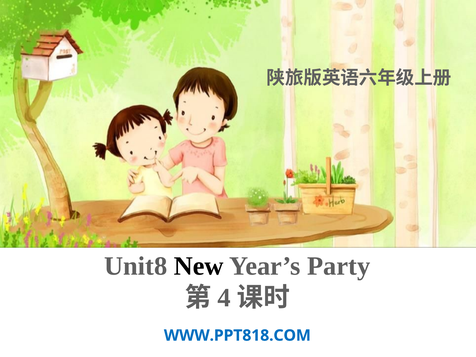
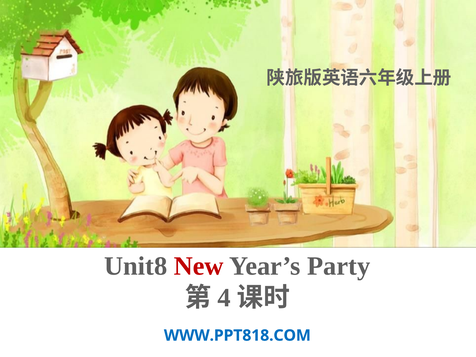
New colour: black -> red (199, 266)
